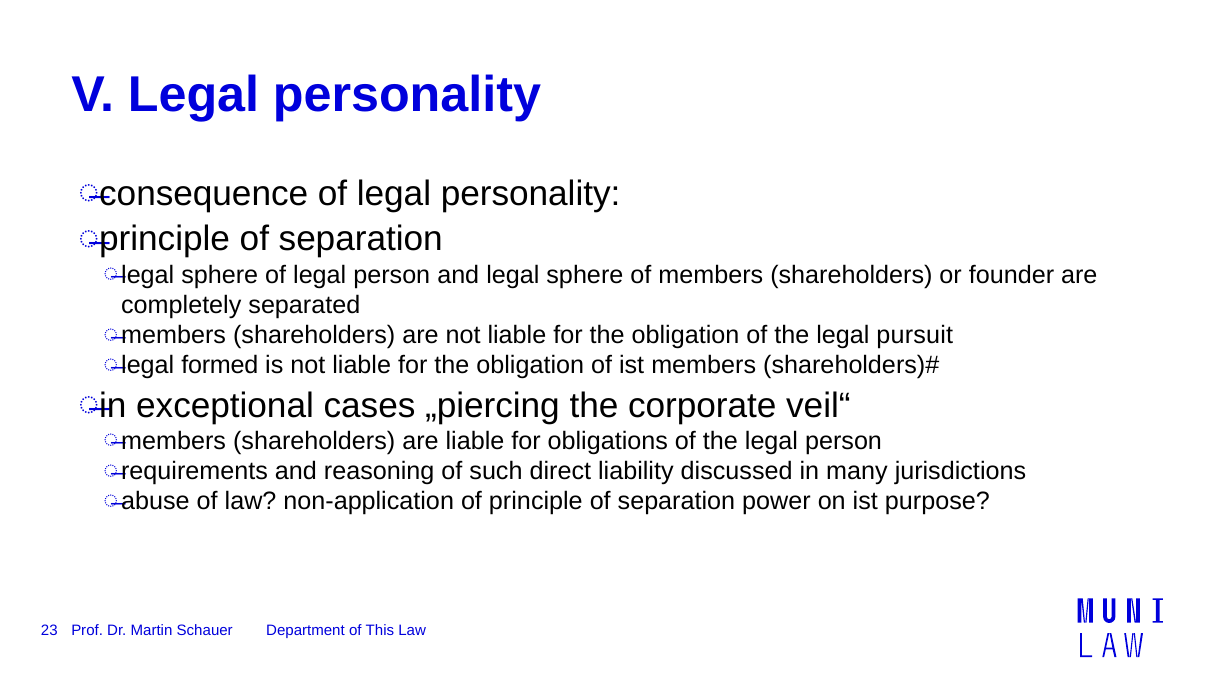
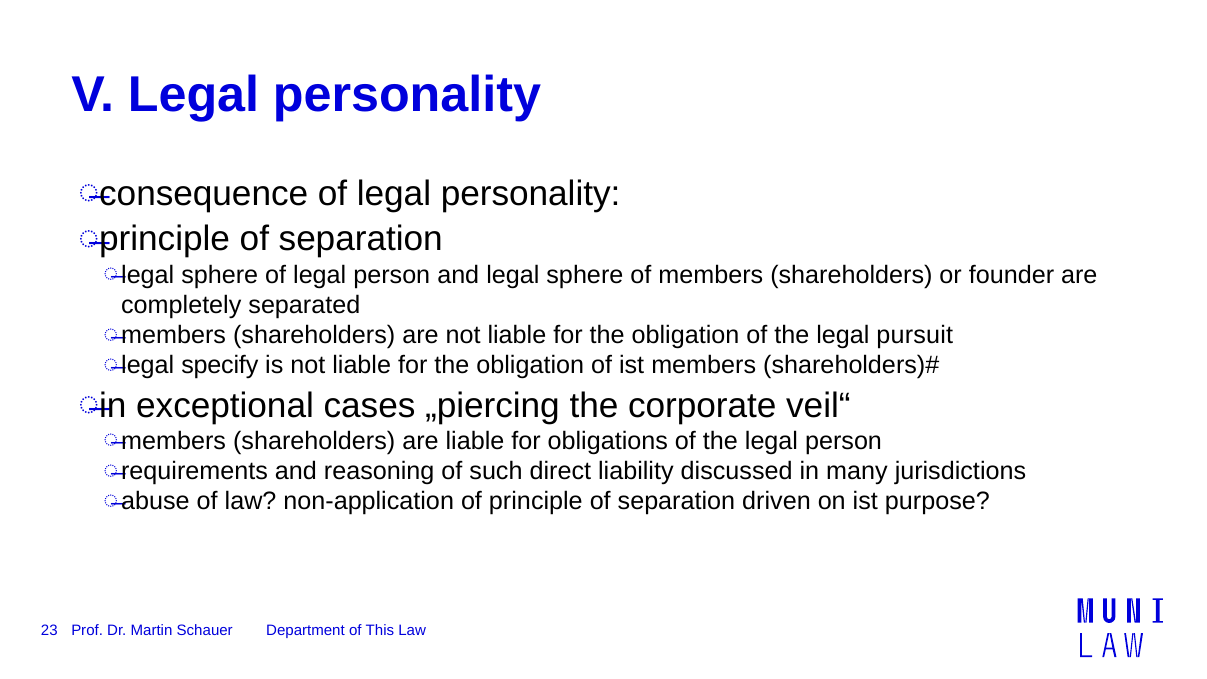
formed: formed -> specify (220, 365)
power: power -> driven (776, 501)
